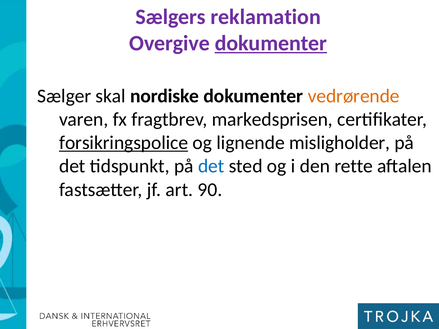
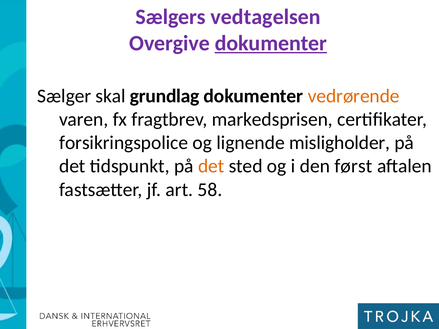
reklamation: reklamation -> vedtagelsen (266, 17)
nordiske: nordiske -> grundlag (165, 96)
forsikringspolice underline: present -> none (124, 143)
det colour: blue -> orange (211, 166)
rette: rette -> først (353, 166)
90: 90 -> 58 (210, 190)
